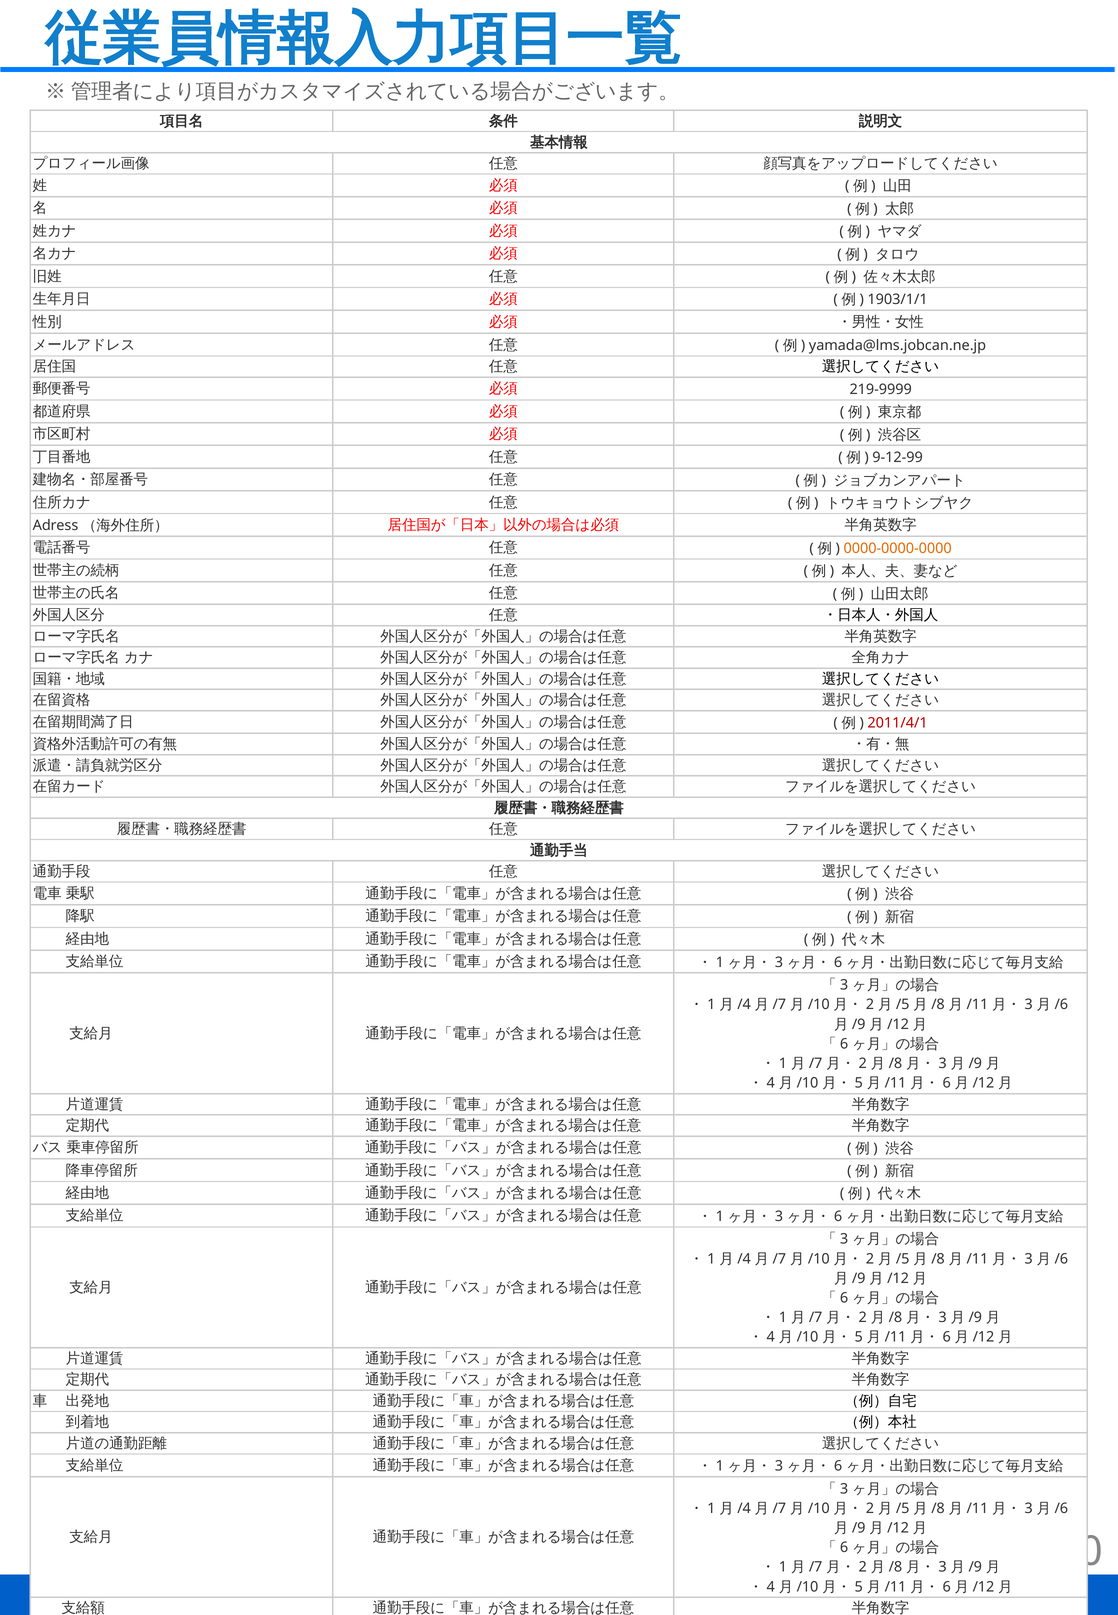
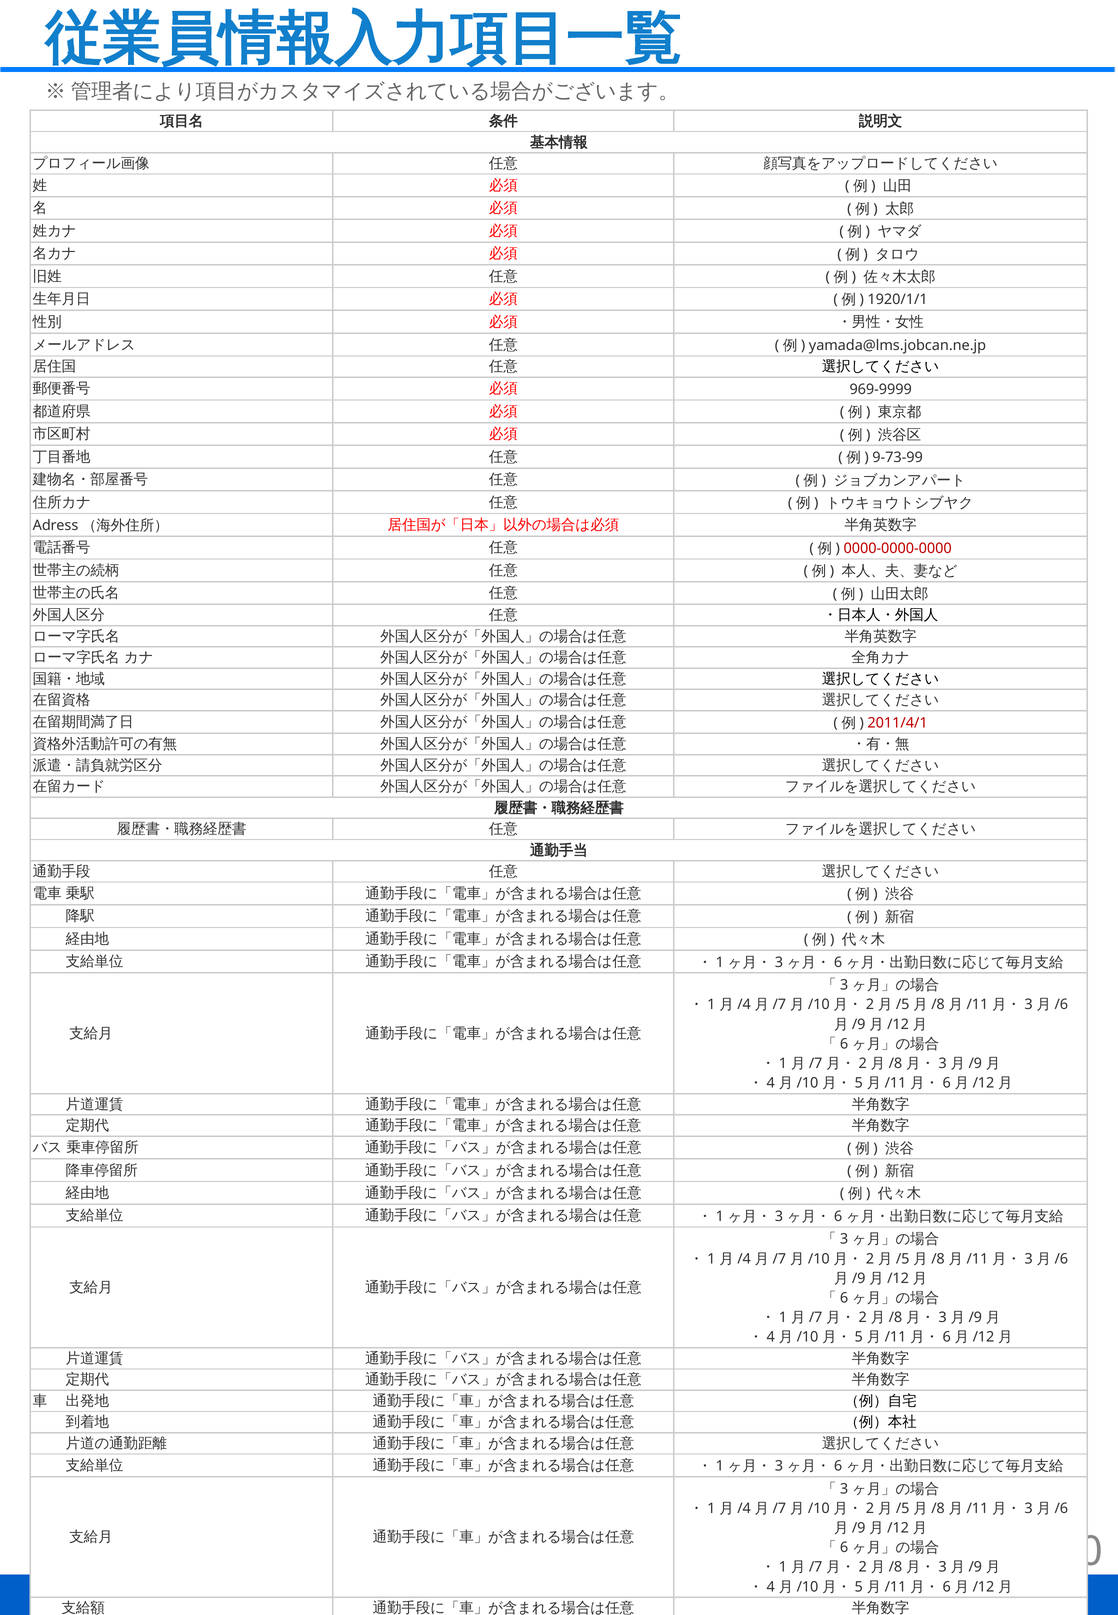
1903/1/1: 1903/1/1 -> 1920/1/1 (898, 300)
219-9999: 219-9999 -> 969-9999 (881, 389)
9-12-99: 9-12-99 -> 9-73-99 (898, 457)
0000-0000-0000 colour: orange -> red (898, 548)
